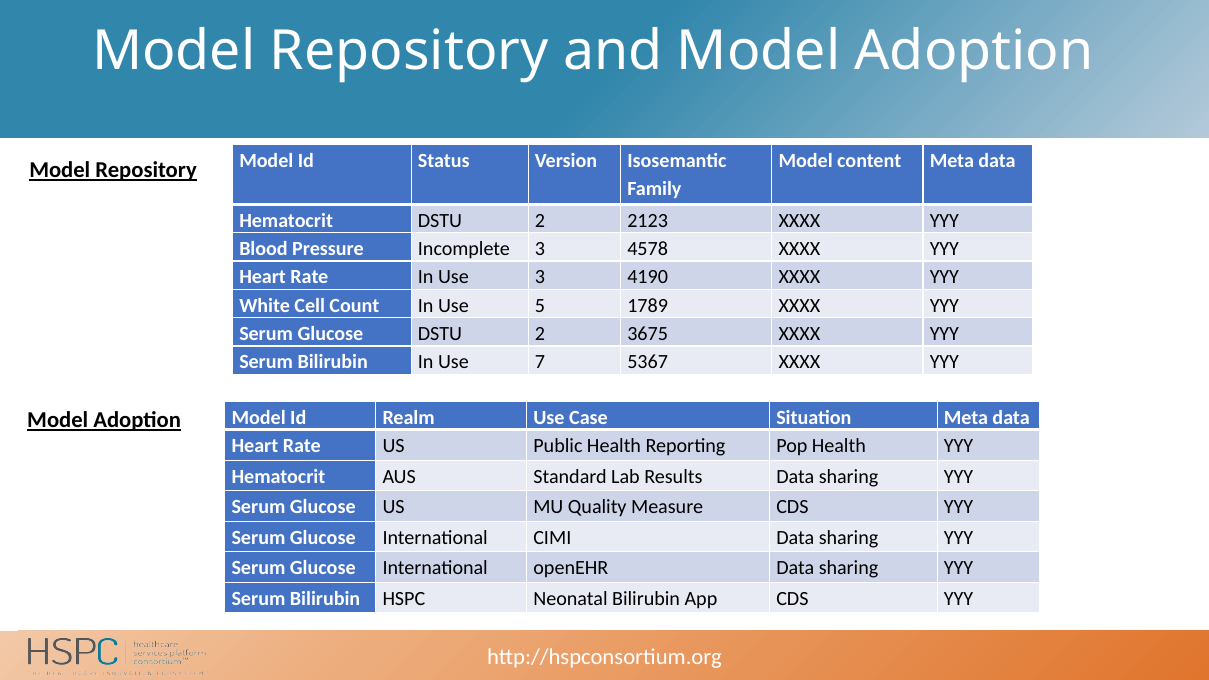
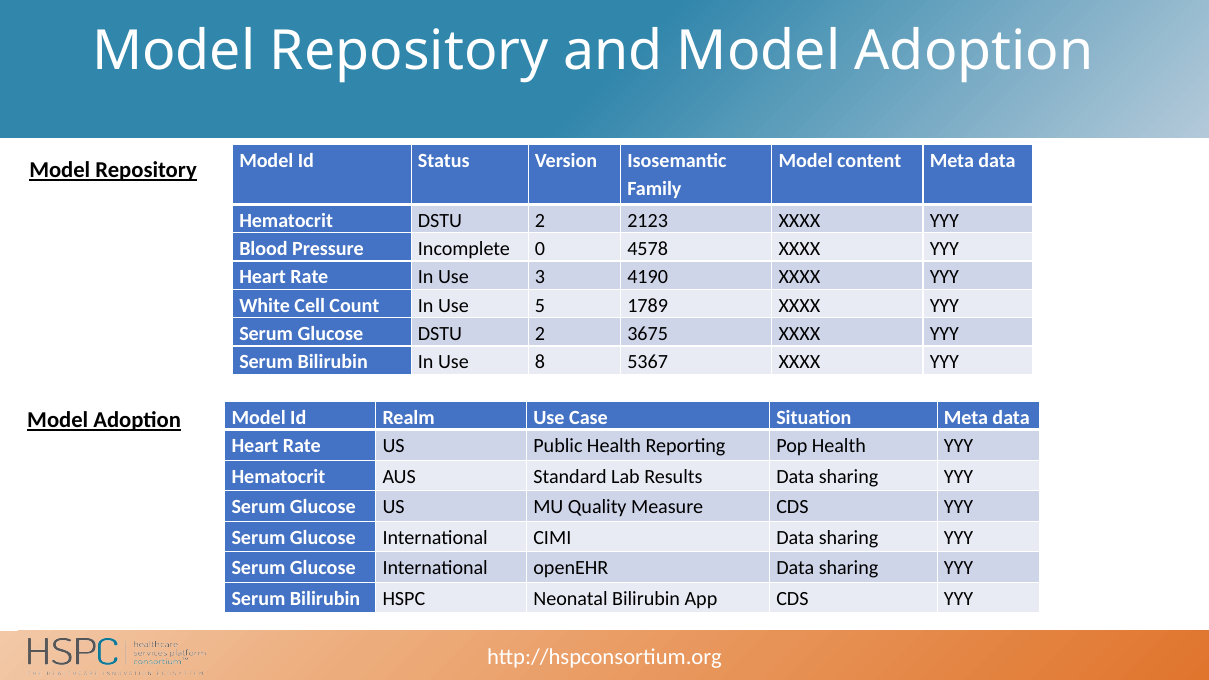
Incomplete 3: 3 -> 0 (540, 249)
7: 7 -> 8 (540, 362)
